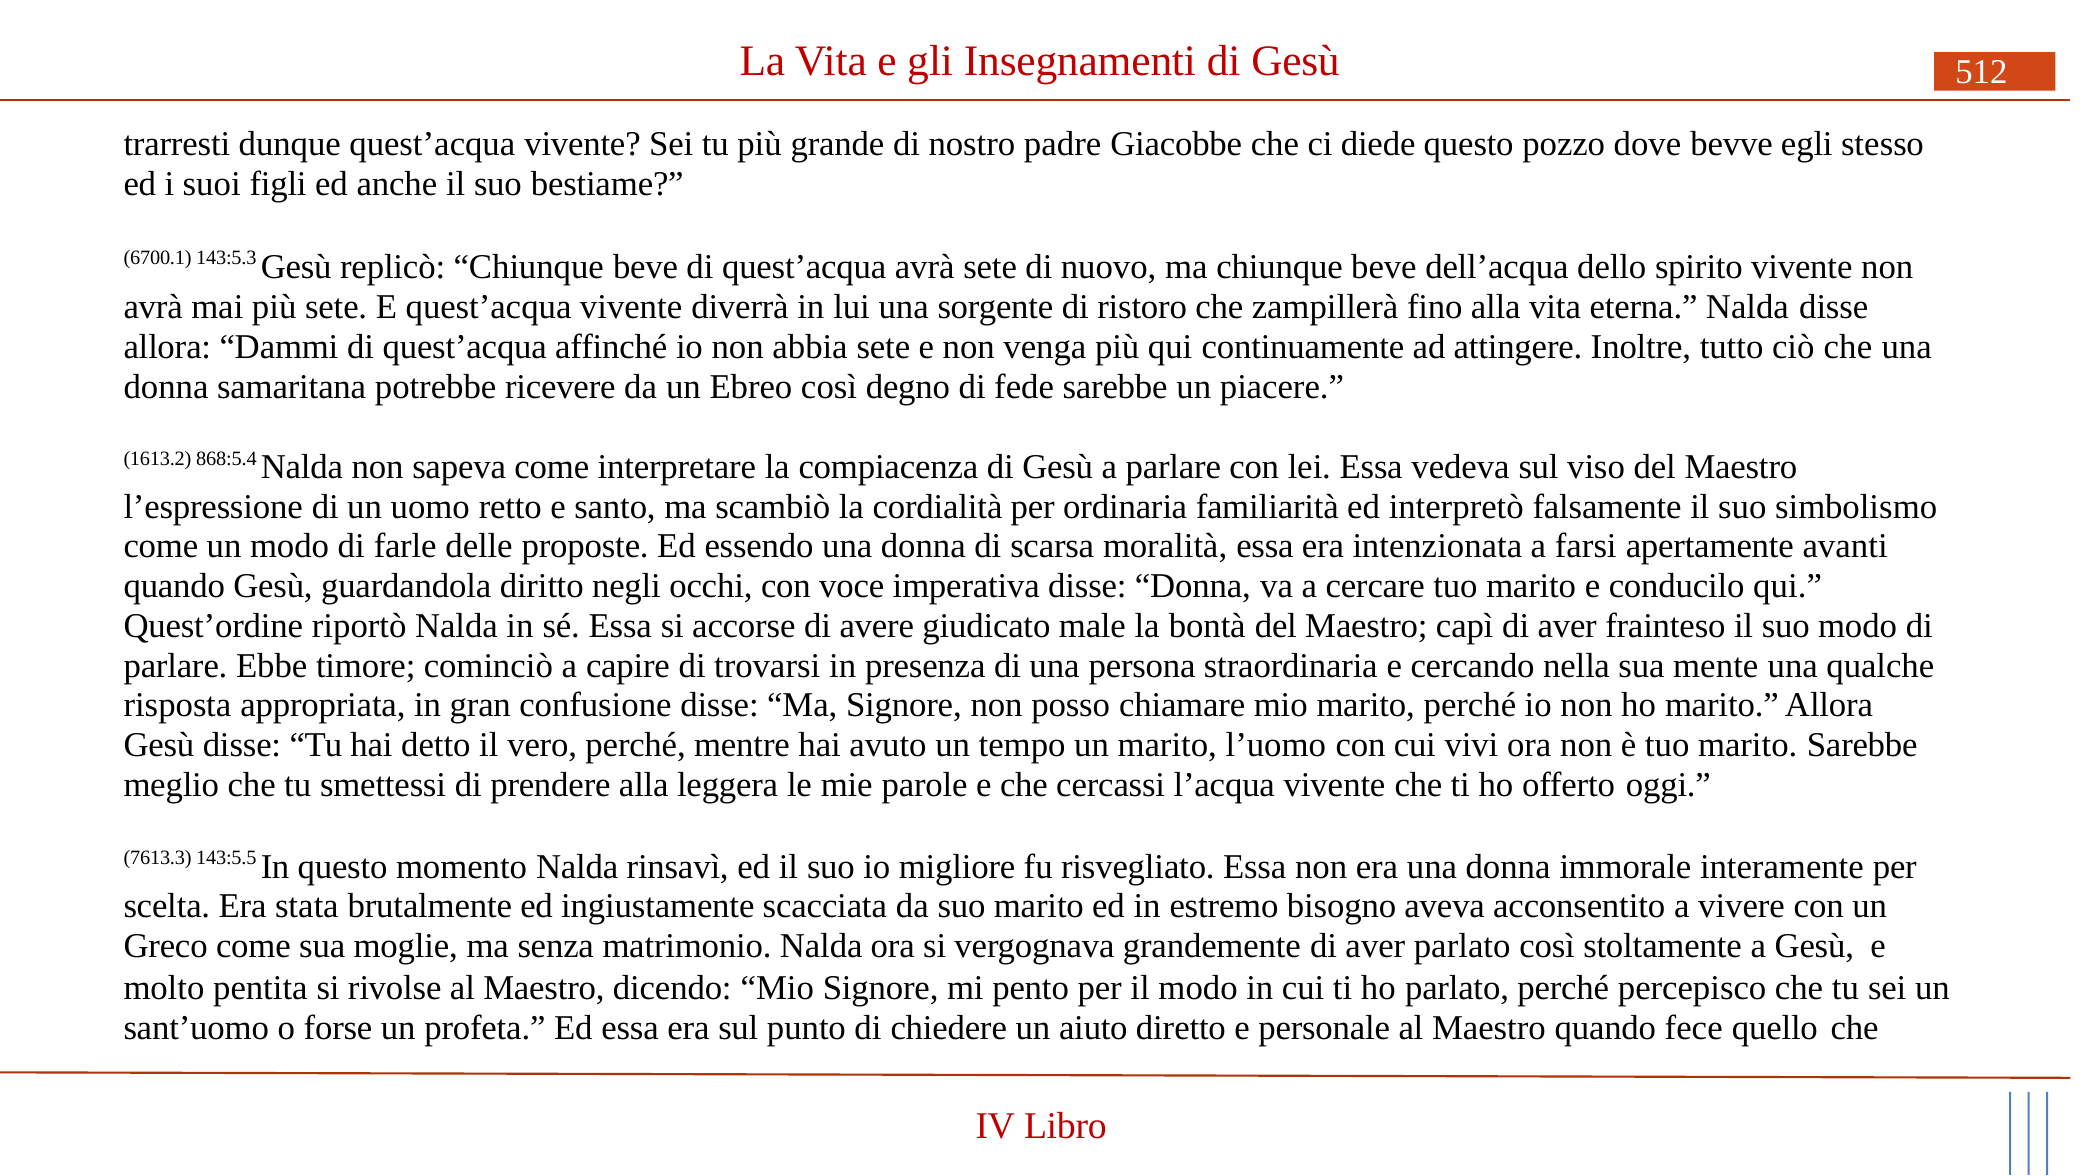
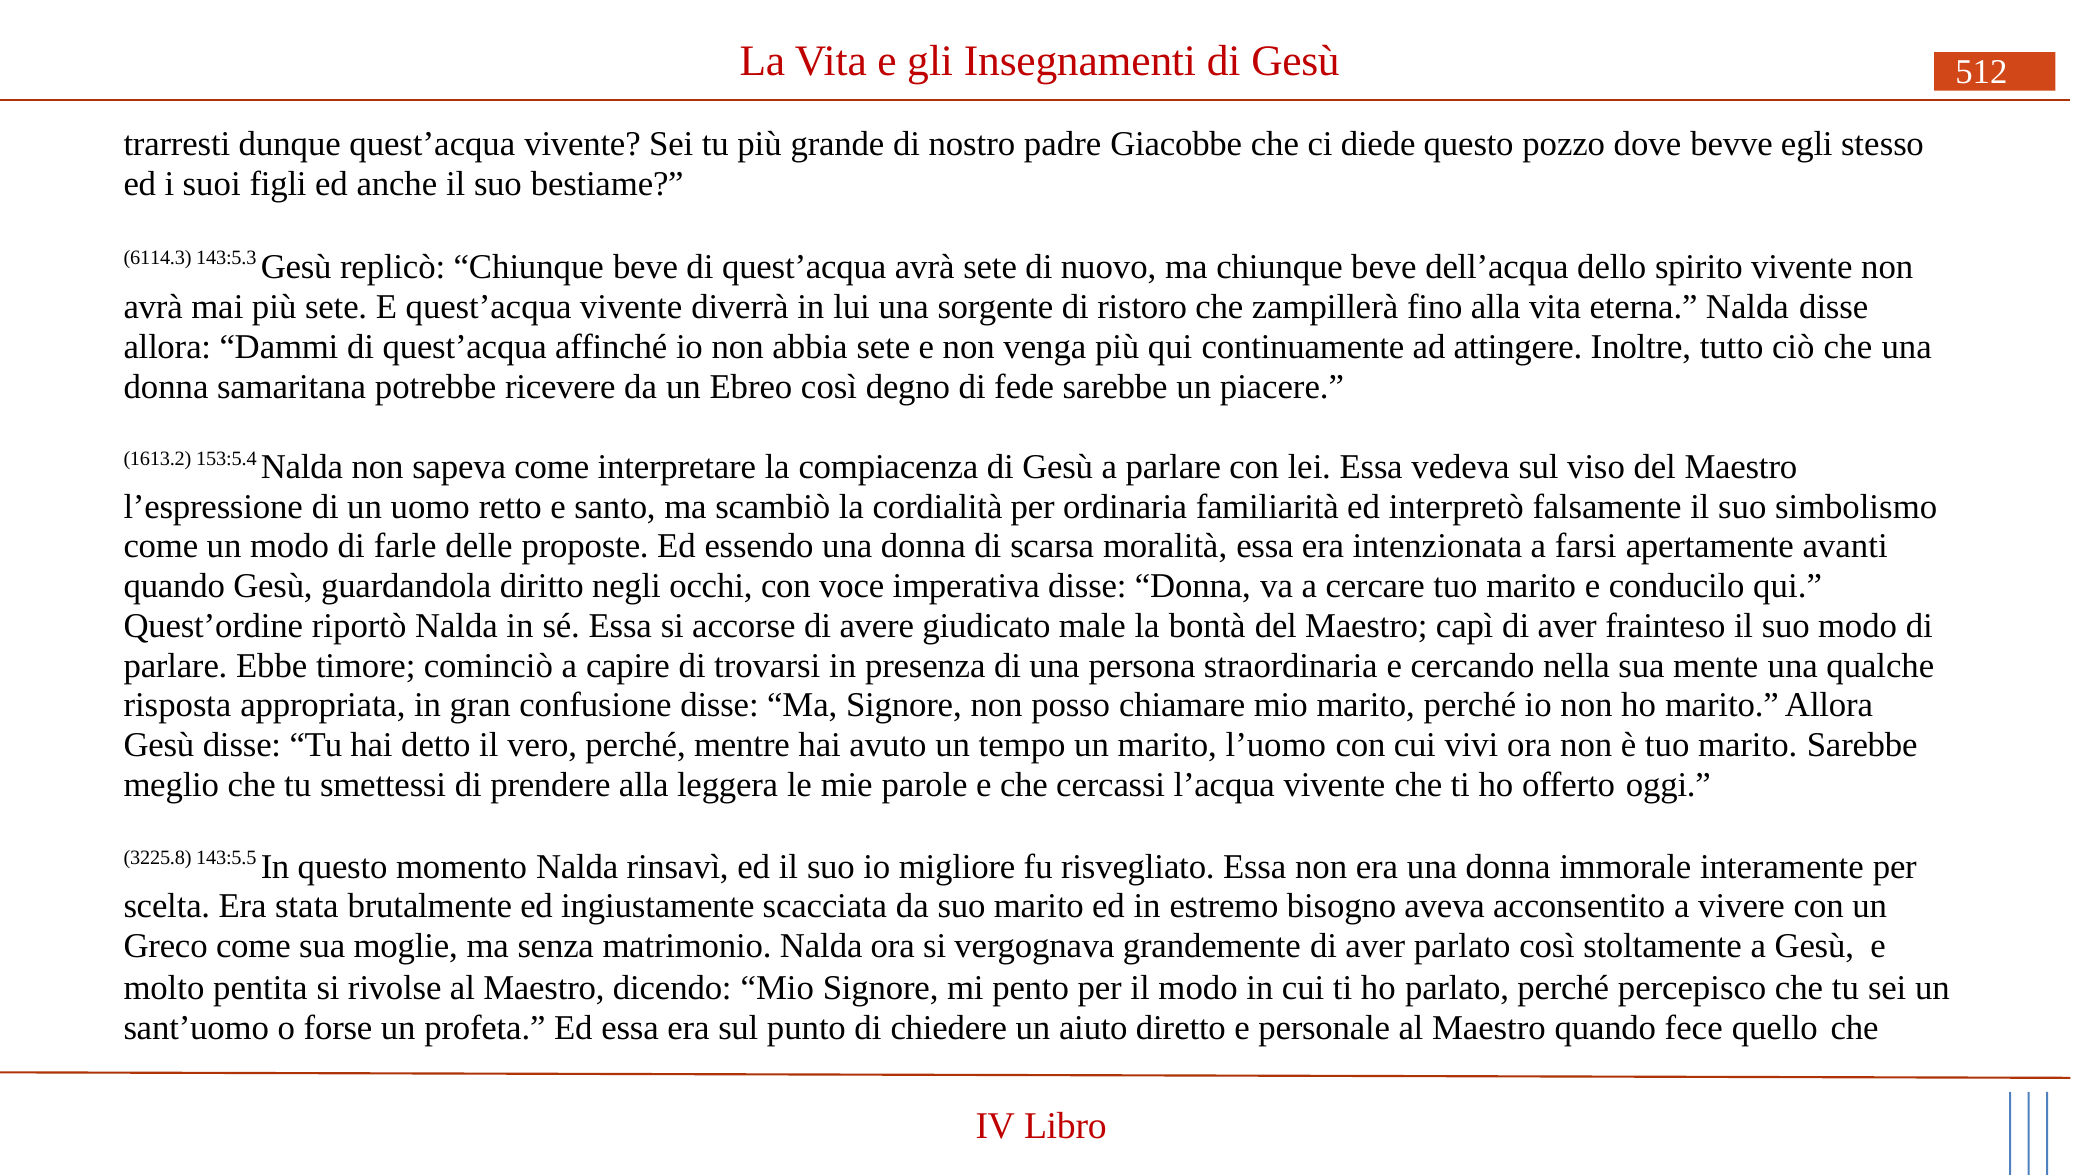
6700.1: 6700.1 -> 6114.3 (158, 258)
868:5.4: 868:5.4 -> 153:5.4 (226, 459)
7613.3: 7613.3 -> 3225.8 (158, 858)
